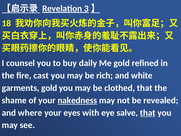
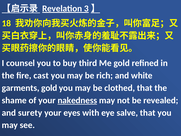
daily: daily -> third (88, 63)
where: where -> surety (30, 113)
that underline: present -> none (148, 113)
